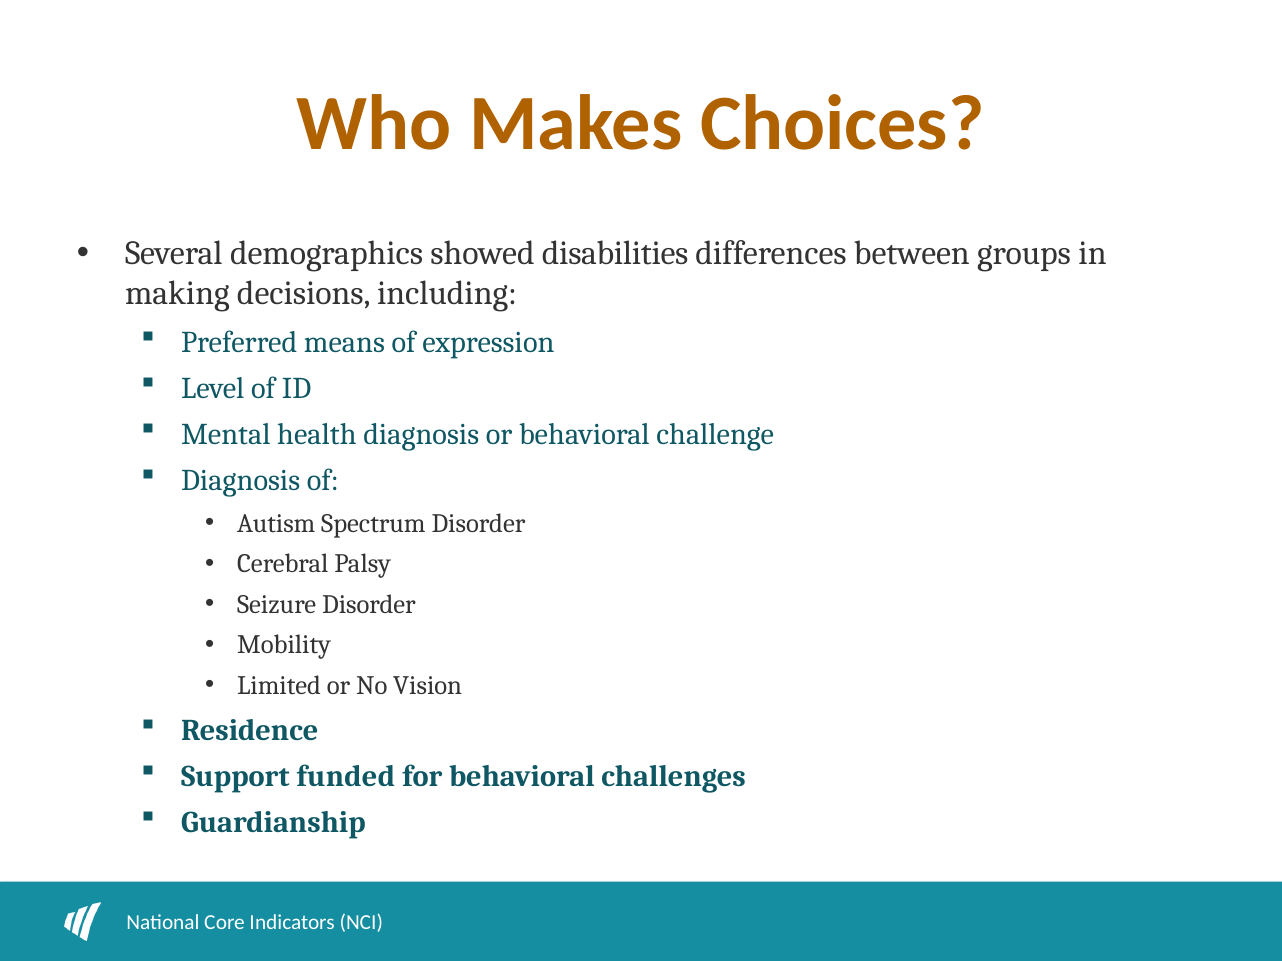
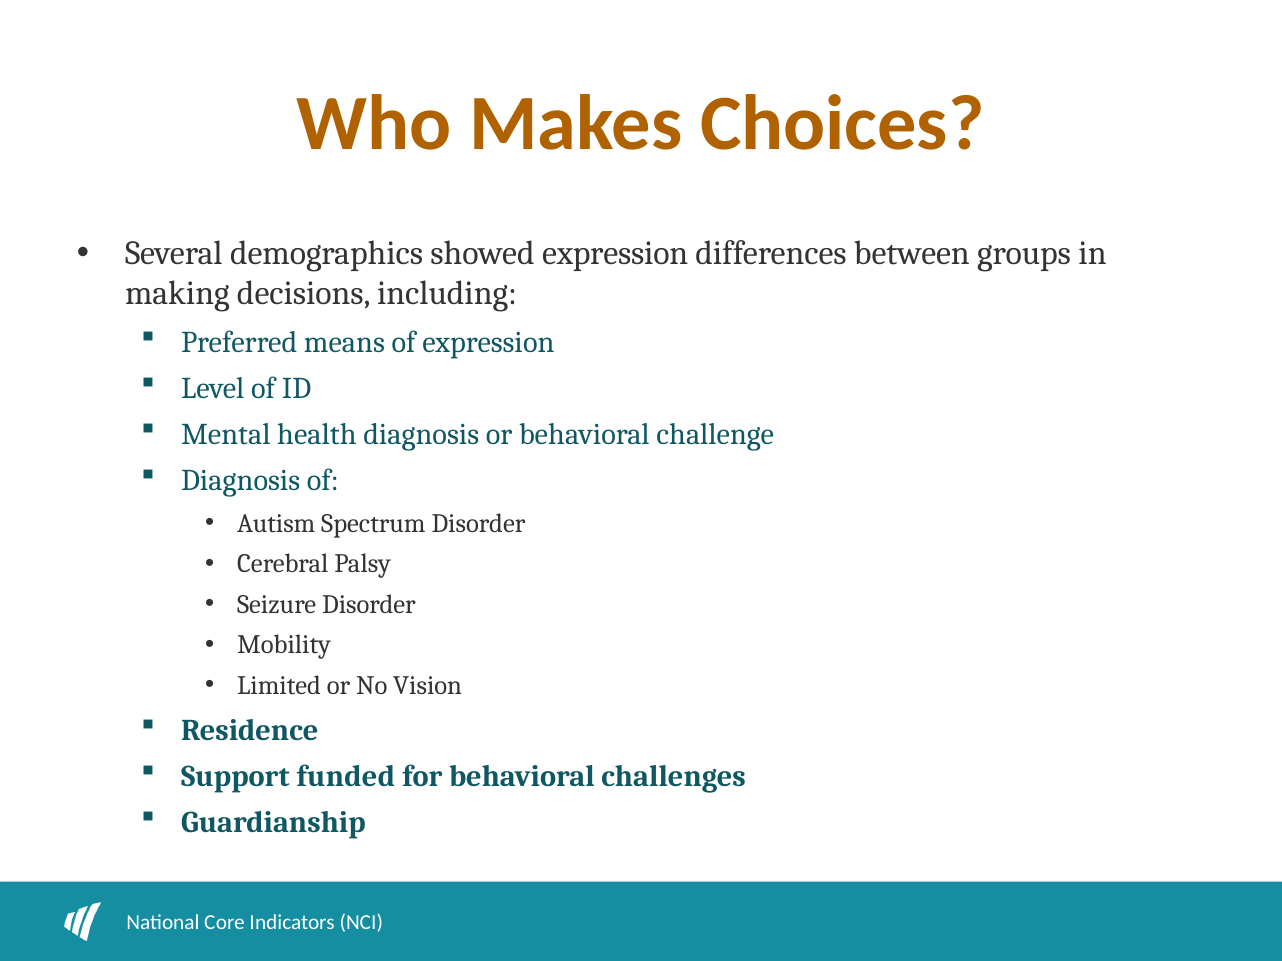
showed disabilities: disabilities -> expression (615, 253)
